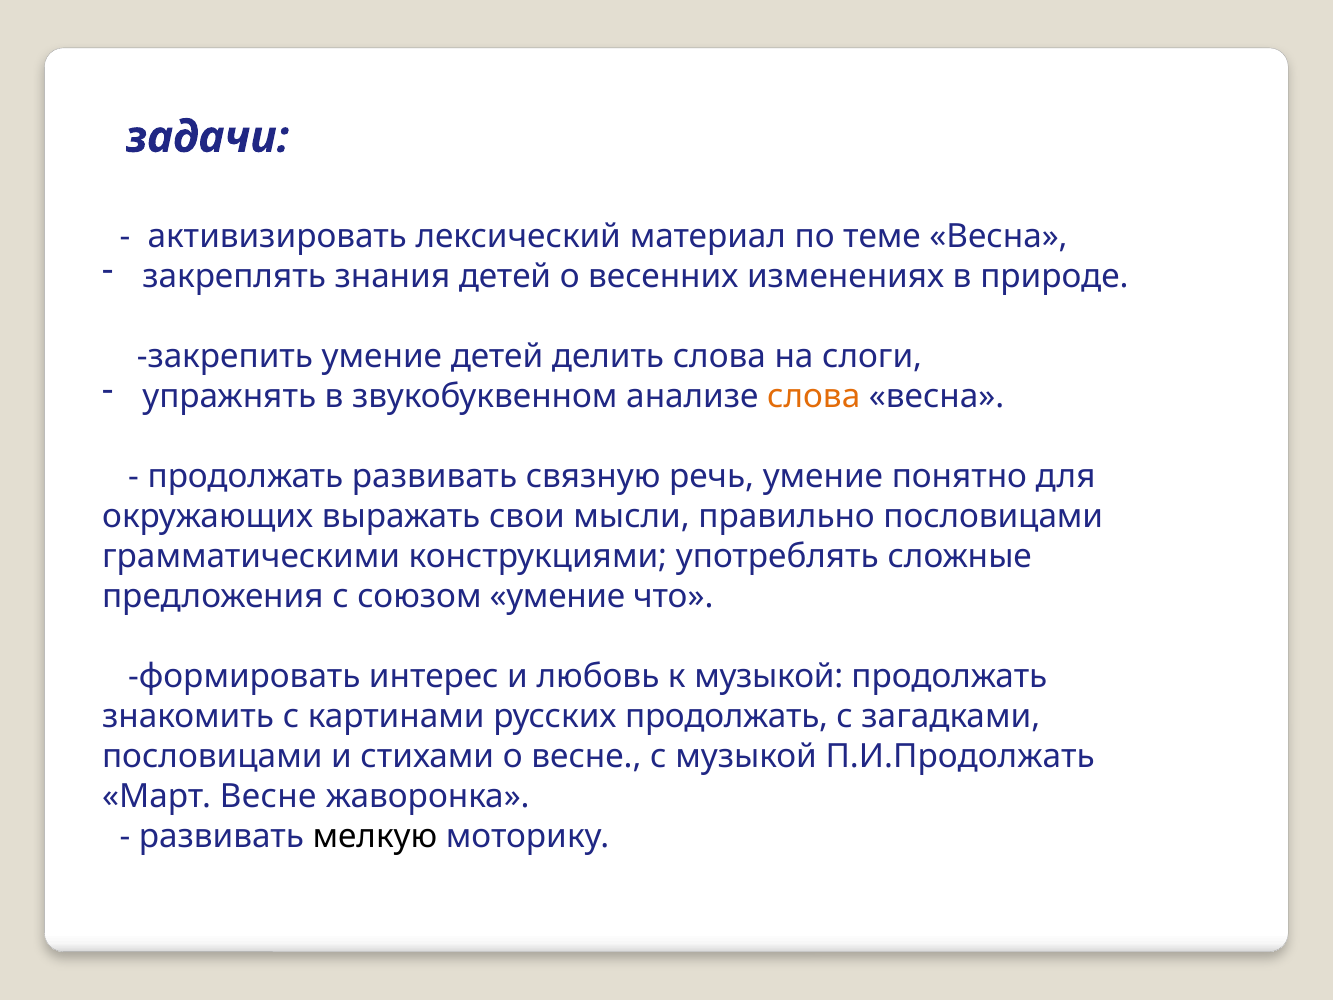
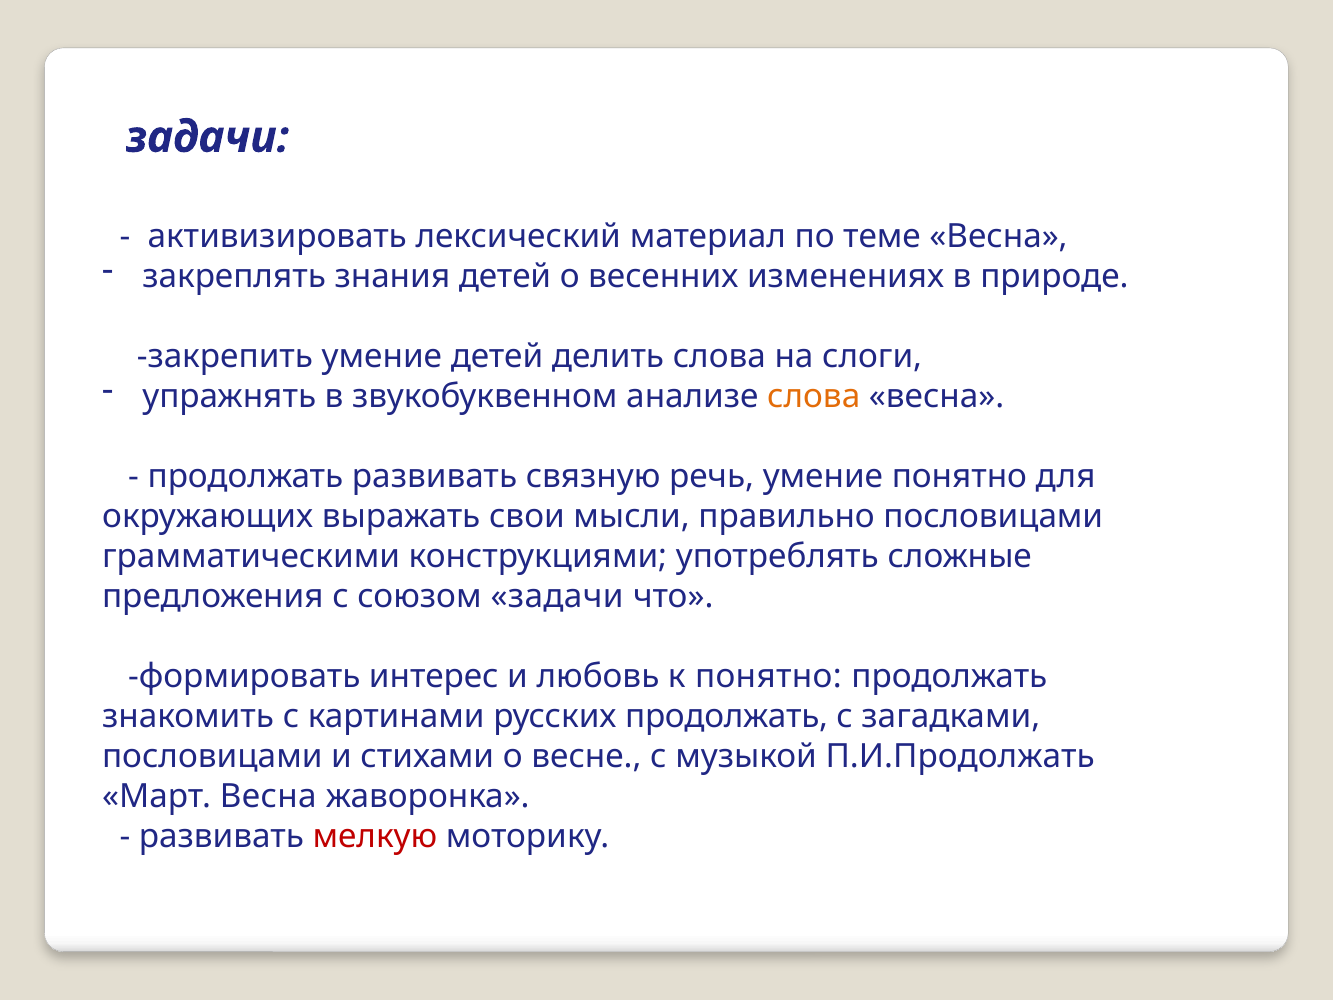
союзом умение: умение -> задачи (557, 596)
к музыкой: музыкой -> понятно (768, 676)
Март Весне: Весне -> Весна (268, 796)
мелкую colour: black -> red (375, 836)
